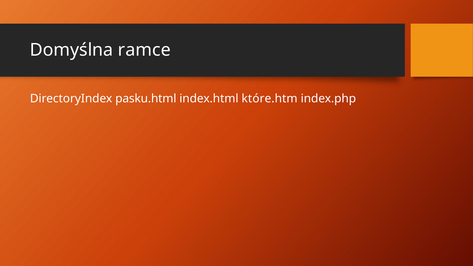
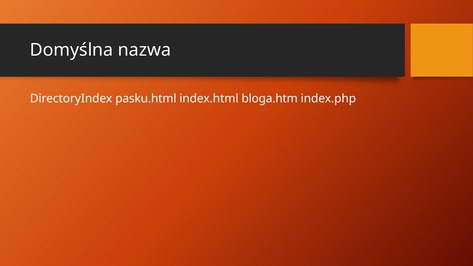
ramce: ramce -> nazwa (144, 50)
które.htm: które.htm -> bloga.htm (270, 99)
